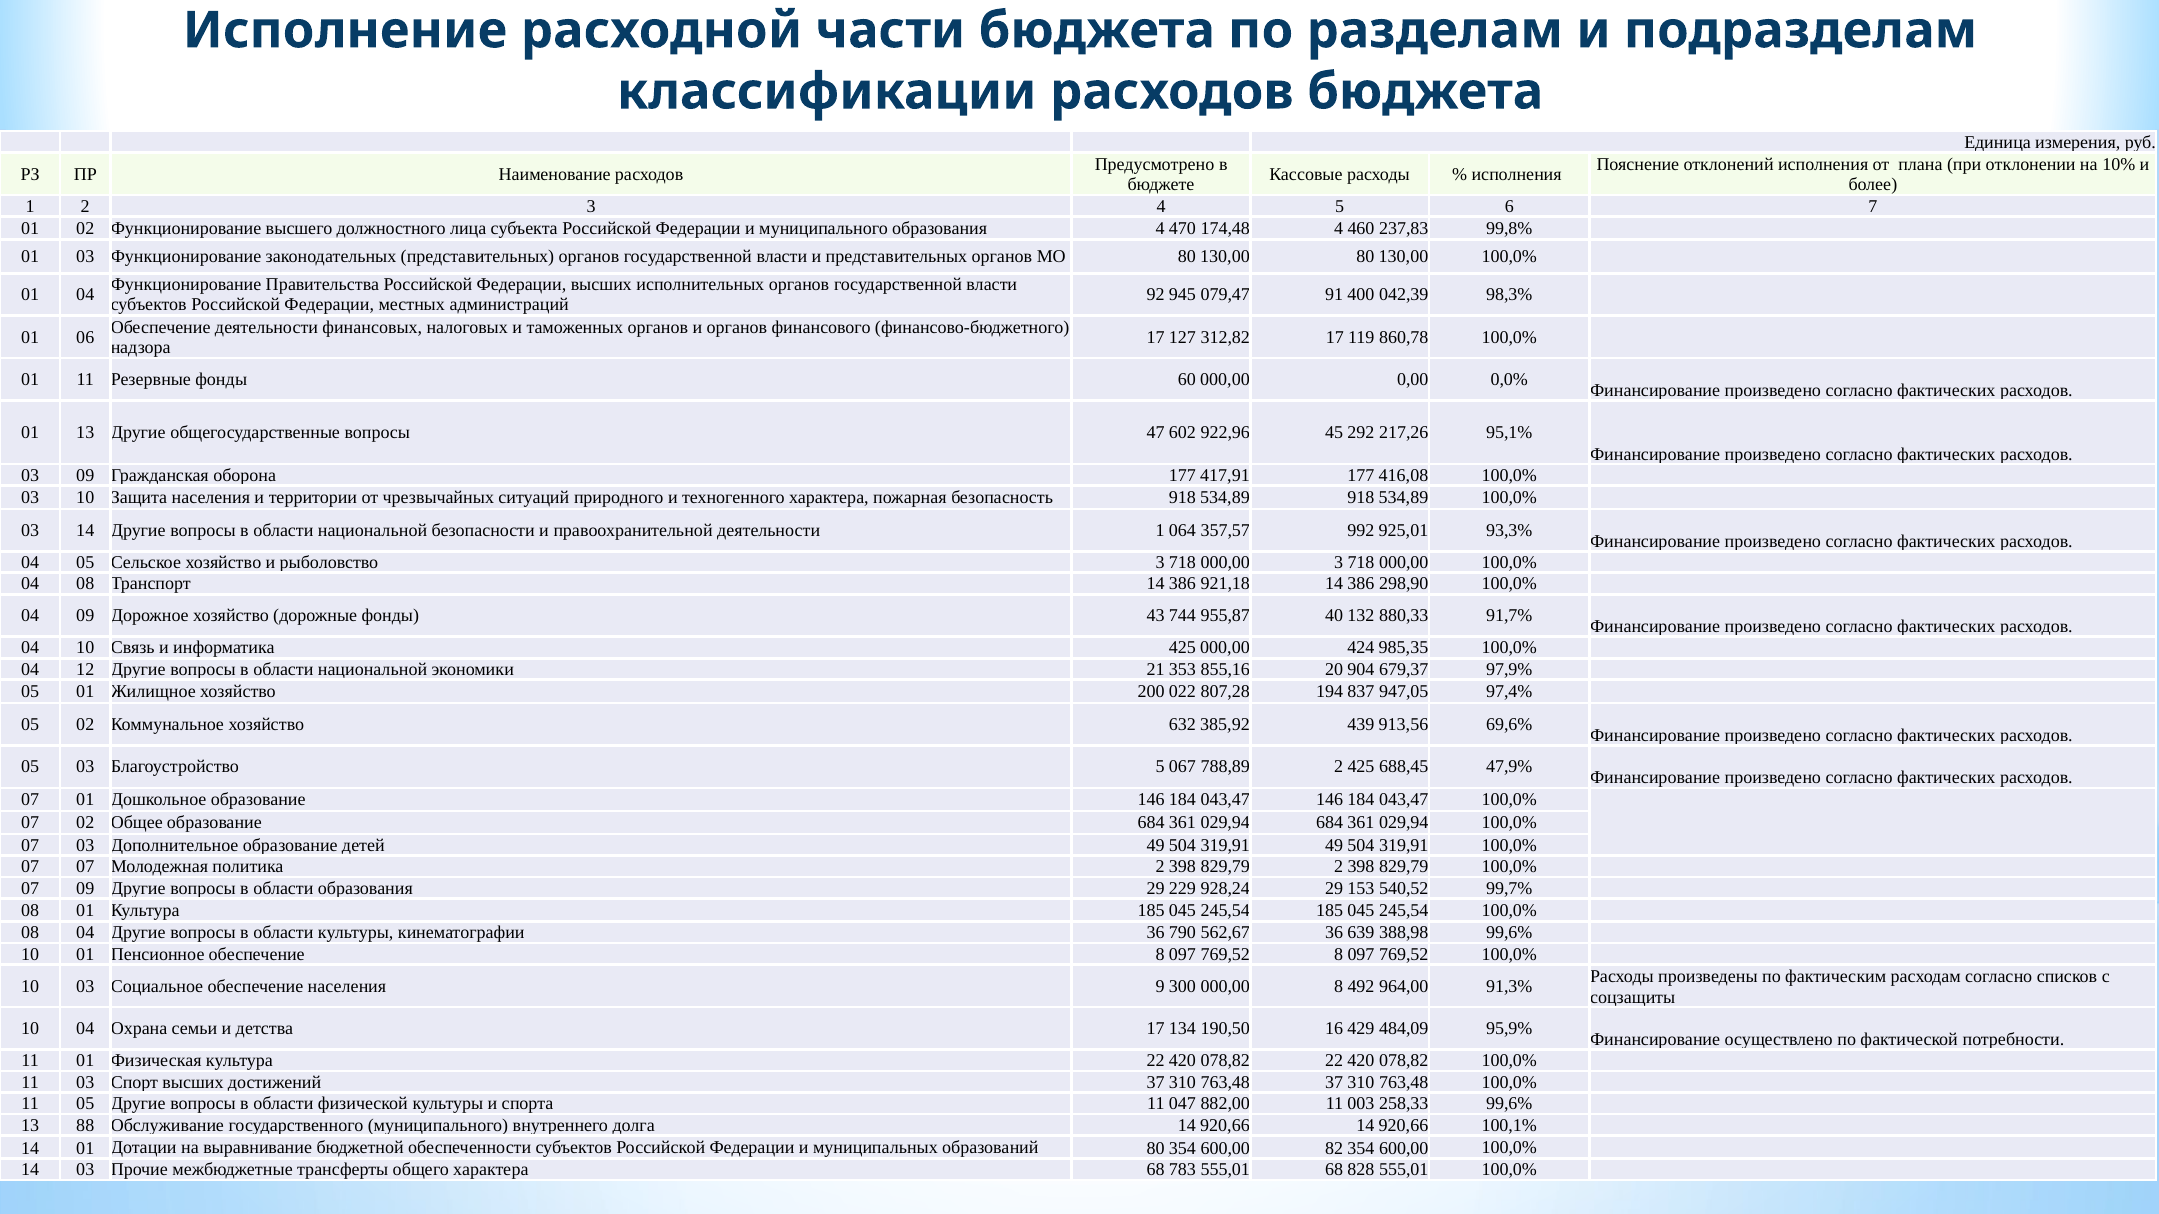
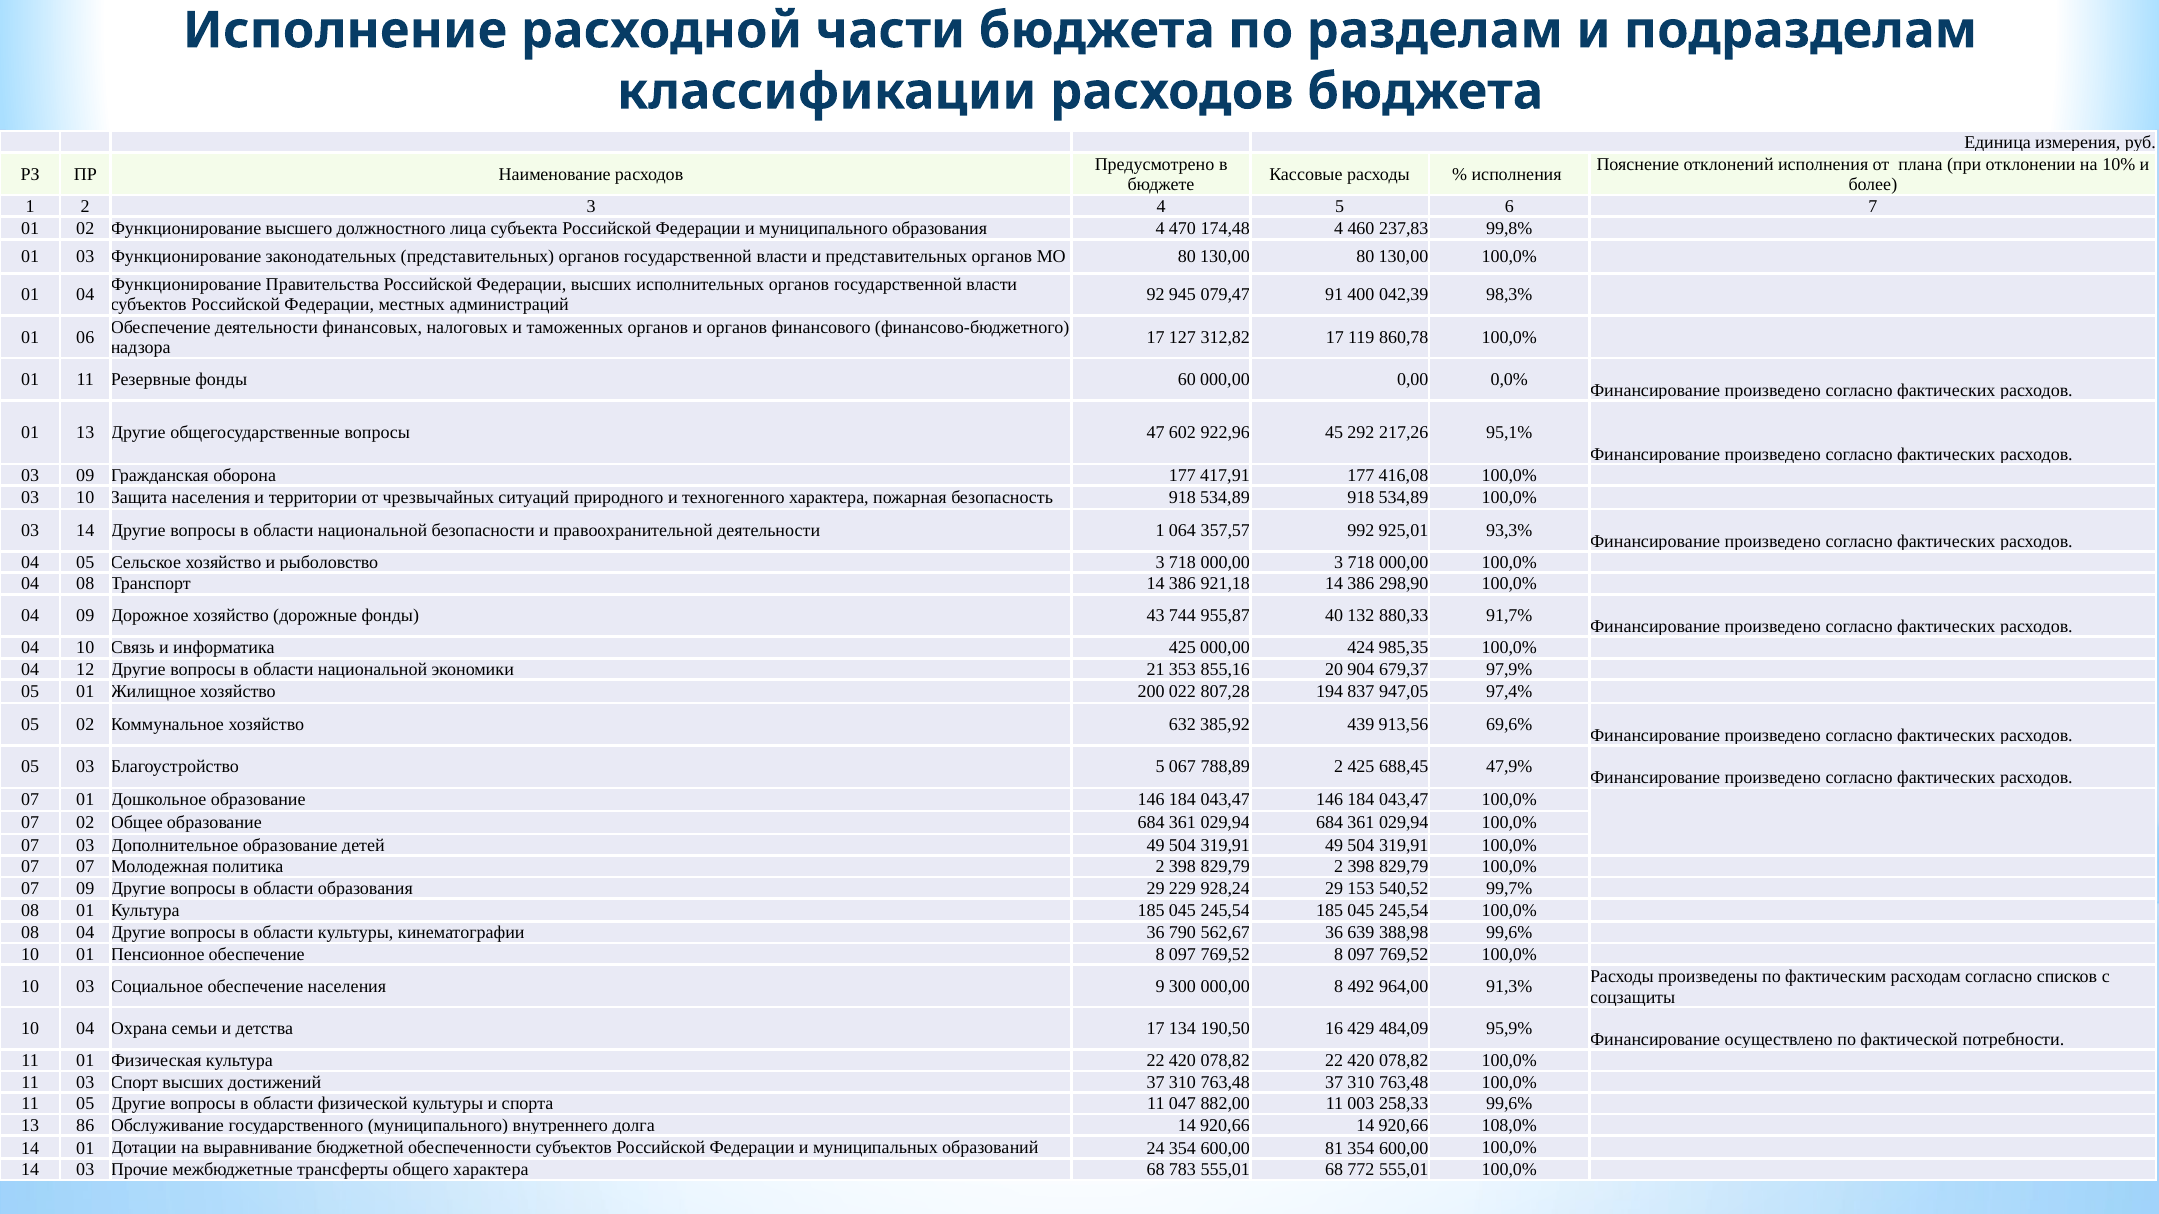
88: 88 -> 86 (85, 1126)
100,1%: 100,1% -> 108,0% (1509, 1126)
образований 80: 80 -> 24 (1156, 1149)
82: 82 -> 81 (1334, 1149)
828: 828 -> 772 (1361, 1170)
